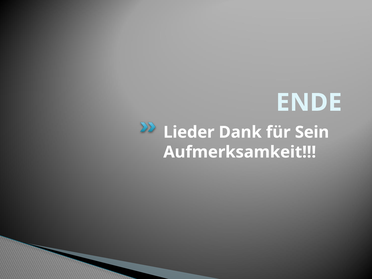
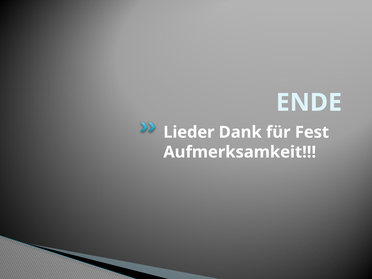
Sein: Sein -> Fest (312, 132)
